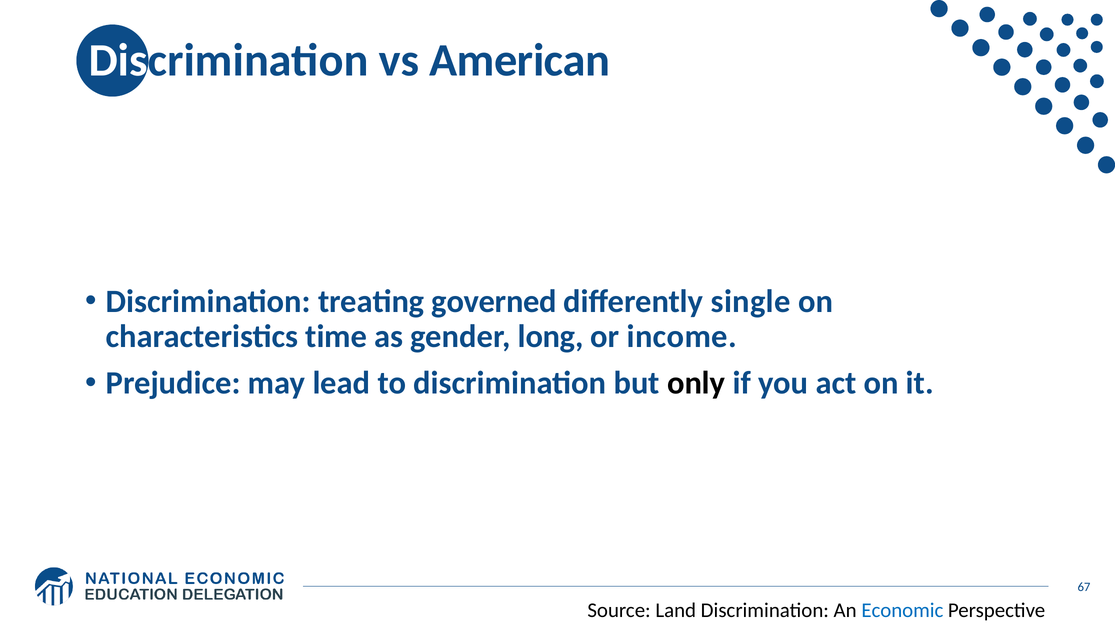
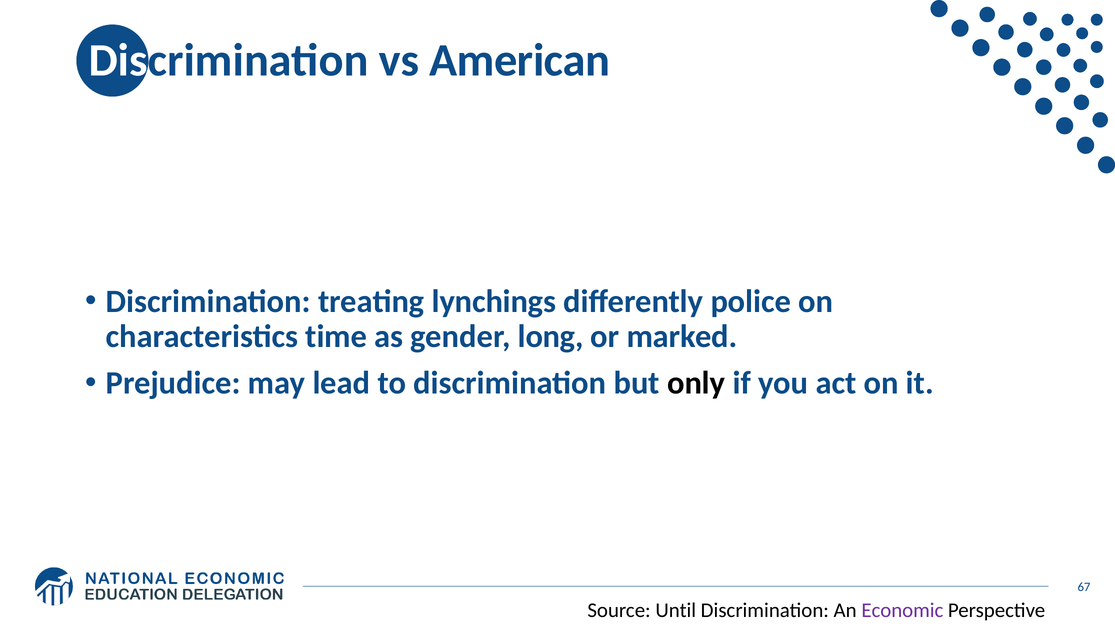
governed: governed -> lynchings (494, 301)
single: single -> police (751, 301)
income: income -> marked (682, 337)
Land: Land -> Until (676, 611)
Economic colour: blue -> purple (902, 611)
